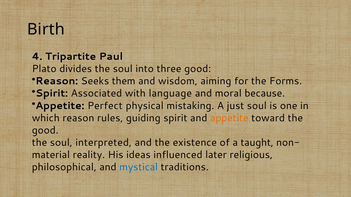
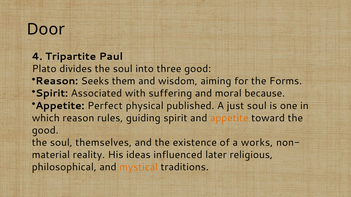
Birth: Birth -> Door (46, 29)
language: language -> suffering (170, 94)
mistaking: mistaking -> published (190, 106)
interpreted: interpreted -> themselves (104, 143)
taught: taught -> works (257, 143)
mystical colour: blue -> orange (139, 167)
